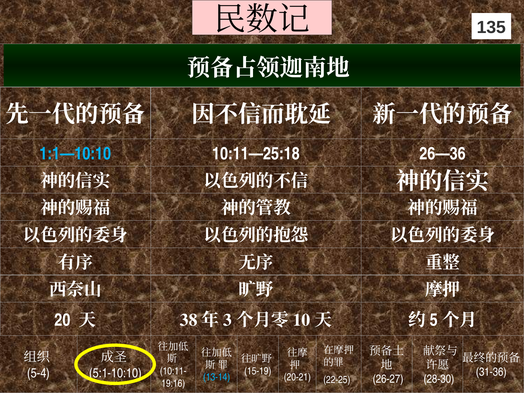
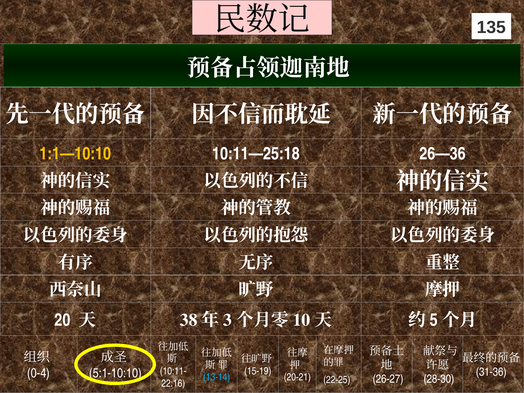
1:1—10:10 colour: light blue -> yellow (75, 154)
5-4: 5-4 -> 0-4 (39, 373)
19:16: 19:16 -> 22:16 (173, 383)
